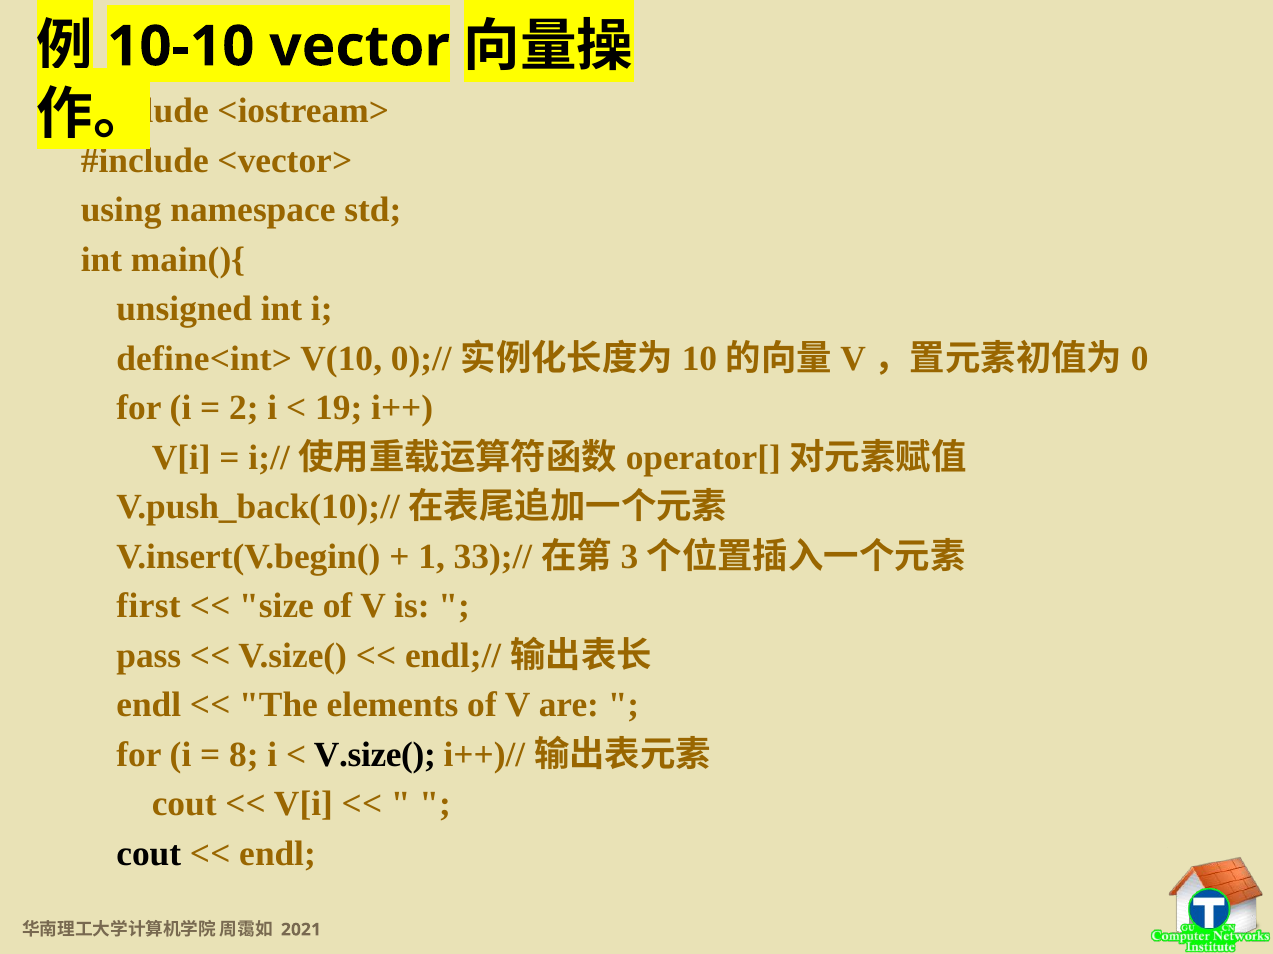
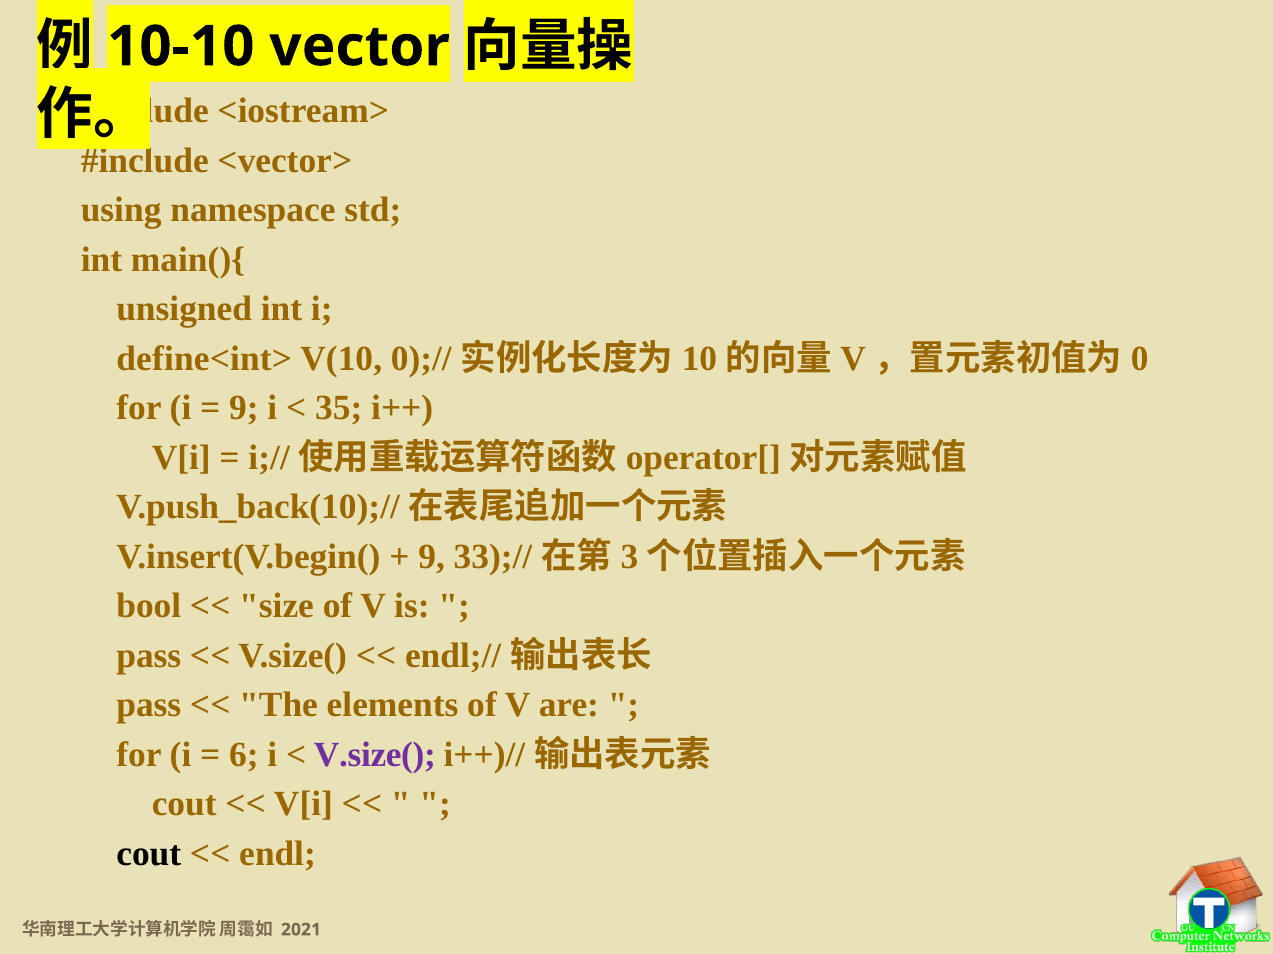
2: 2 -> 9 (244, 409)
19: 19 -> 35 (339, 409)
1: 1 -> 9 (432, 557)
first: first -> bool (149, 607)
endl: endl -> pass (149, 706)
8: 8 -> 6 (244, 755)
V.size( colour: black -> purple (375, 755)
